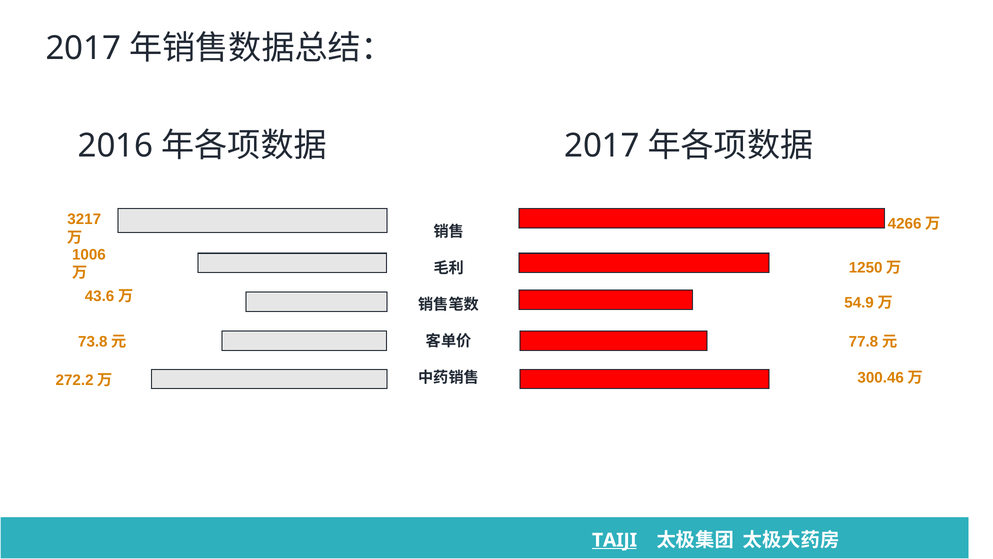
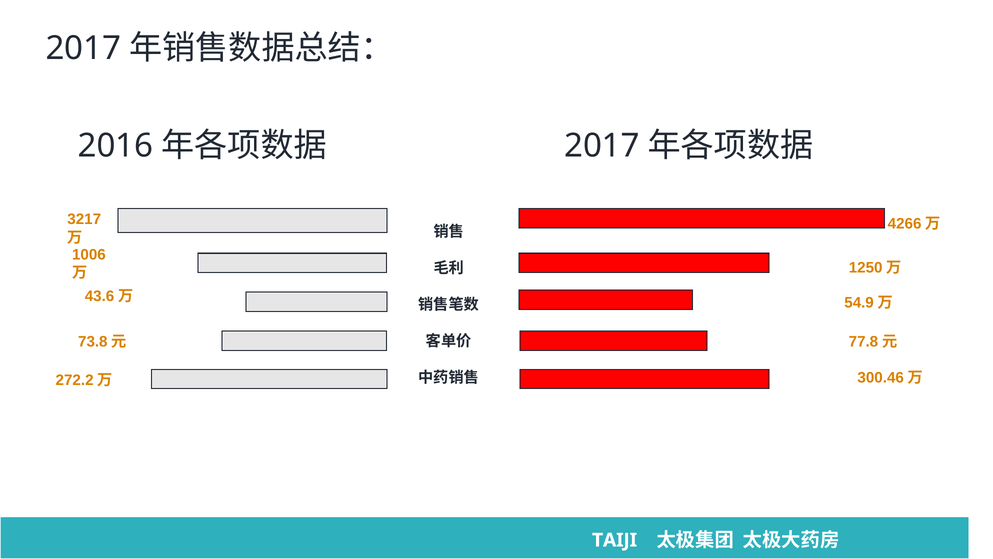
TAIJI underline: present -> none (615, 540)
